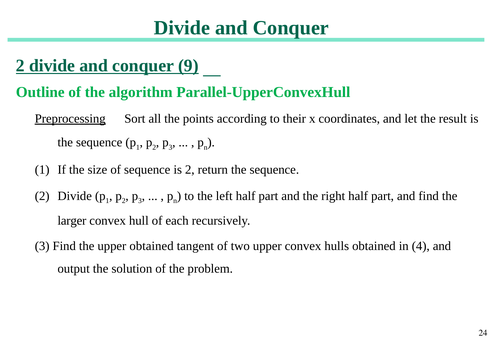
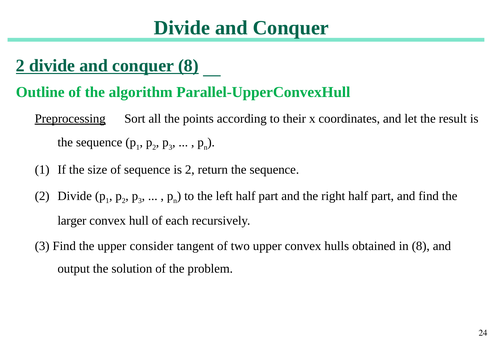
conquer 9: 9 -> 8 (188, 66)
upper obtained: obtained -> consider (152, 246)
in 4: 4 -> 8 (421, 246)
